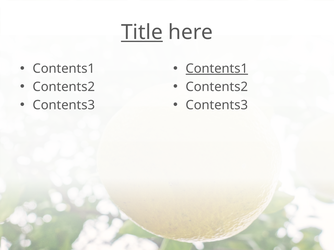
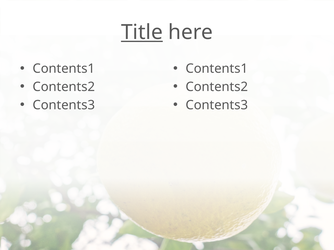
Contents1 underline: present -> none (217, 69)
